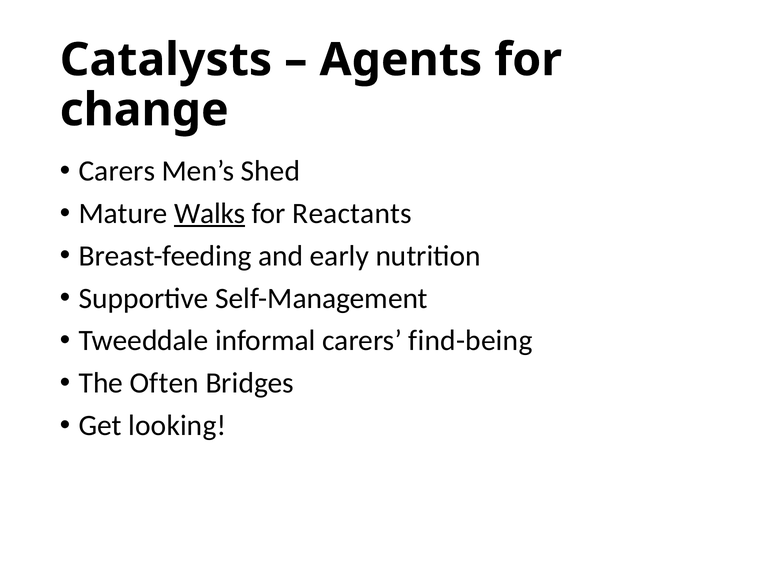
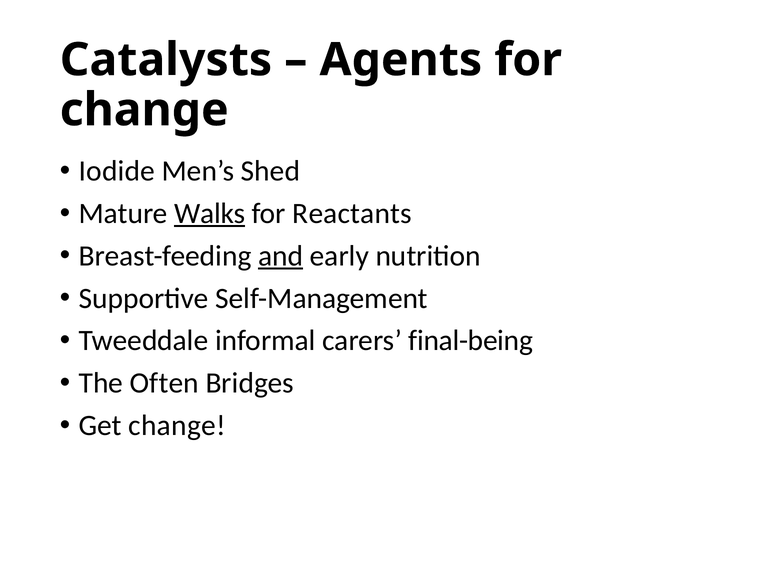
Carers: Carers -> Iodide (117, 171)
and underline: none -> present (281, 256)
find-being: find-being -> final-being (471, 341)
Get looking: looking -> change (177, 426)
